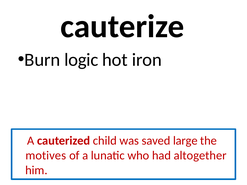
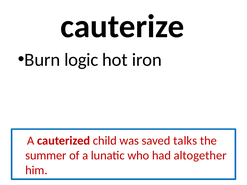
large: large -> talks (185, 141)
motives: motives -> summer (46, 156)
